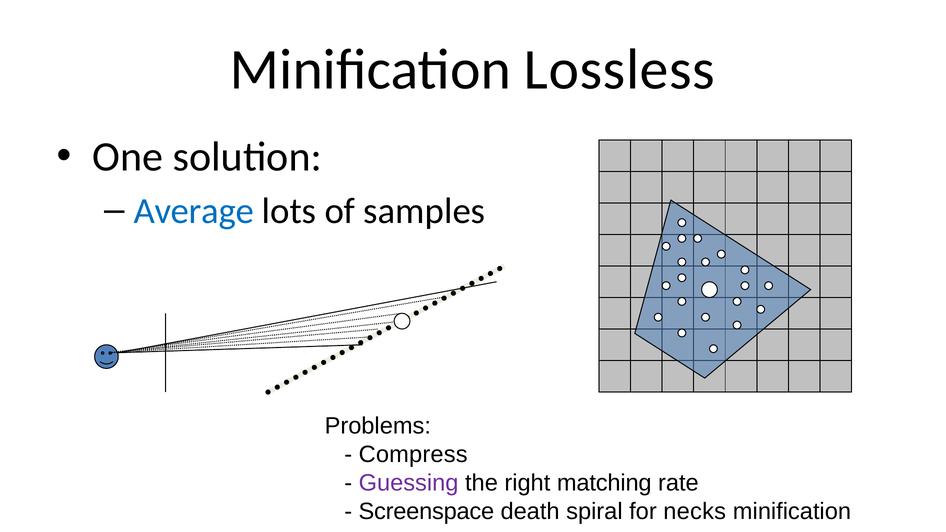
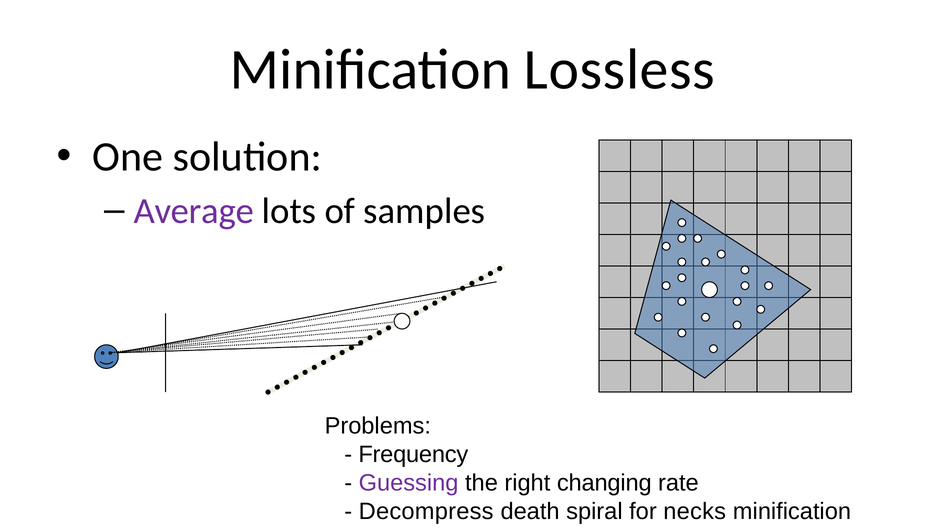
Average colour: blue -> purple (194, 211)
Compress: Compress -> Frequency (413, 455)
matching: matching -> changing (604, 483)
Screenspace: Screenspace -> Decompress (426, 511)
